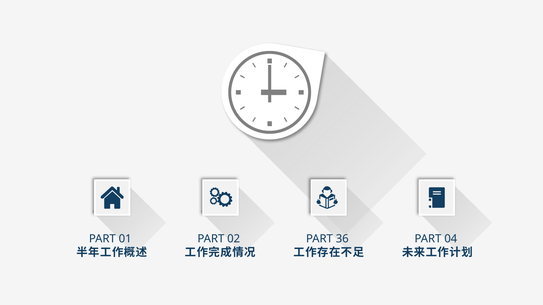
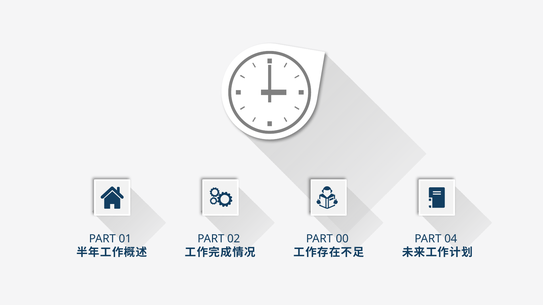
36: 36 -> 00 (342, 239)
